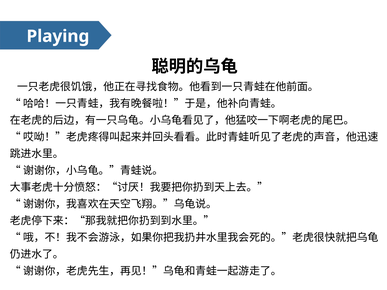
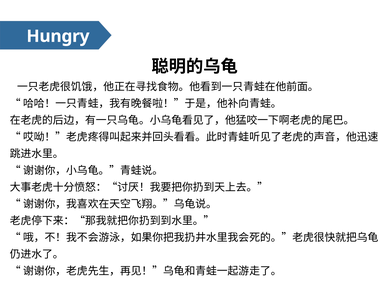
Playing: Playing -> Hungry (58, 36)
